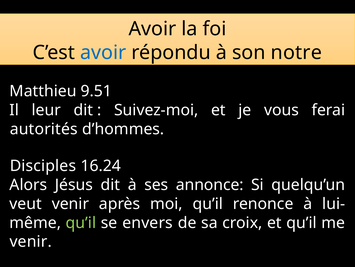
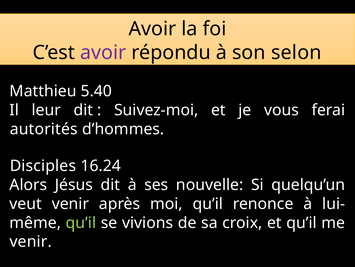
avoir colour: blue -> purple (103, 52)
notre: notre -> selon (296, 52)
9.51: 9.51 -> 5.40 (96, 91)
annonce: annonce -> nouvelle (210, 184)
envers: envers -> vivions (148, 222)
